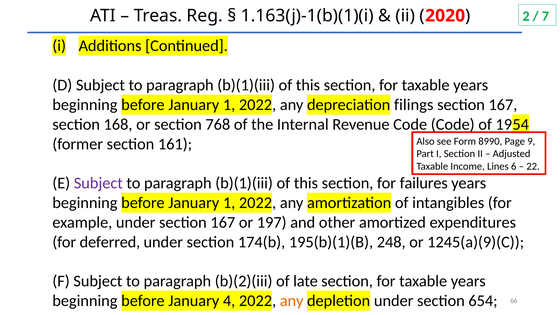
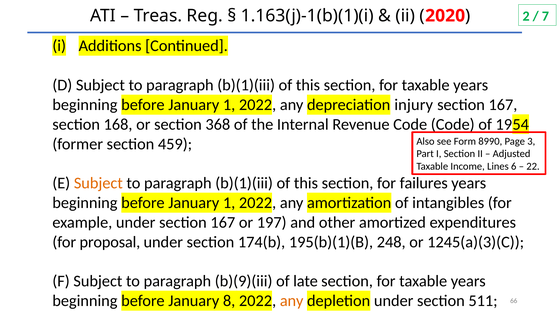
filings: filings -> injury (414, 105)
768: 768 -> 368 (218, 124)
9: 9 -> 3 (531, 141)
161: 161 -> 459 (175, 144)
Subject colour: purple -> orange (98, 183)
deferred: deferred -> proposal (110, 242)
1245(a)(9)(C: 1245(a)(9)(C -> 1245(a)(3)(C (476, 242)
b)(2)(iii: b)(2)(iii -> b)(9)(iii (244, 281)
4: 4 -> 8 (229, 301)
654: 654 -> 511 (483, 301)
